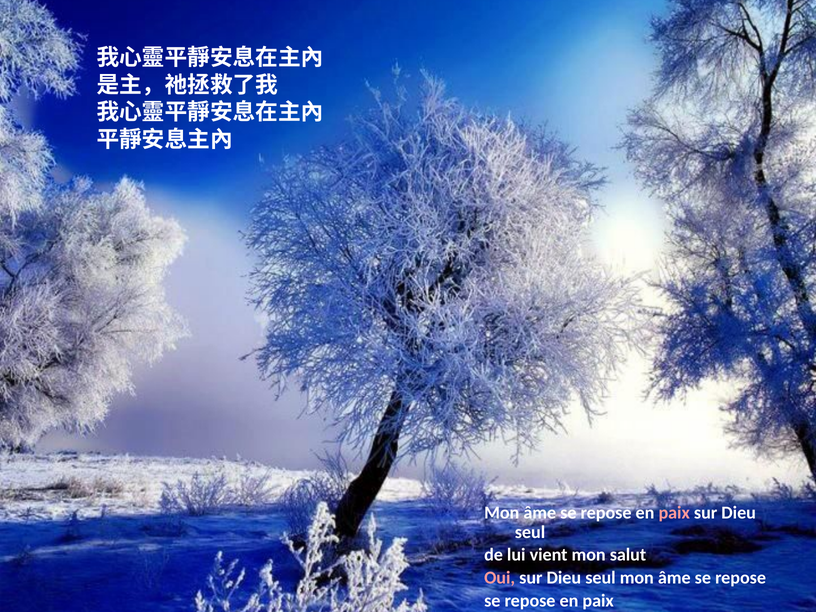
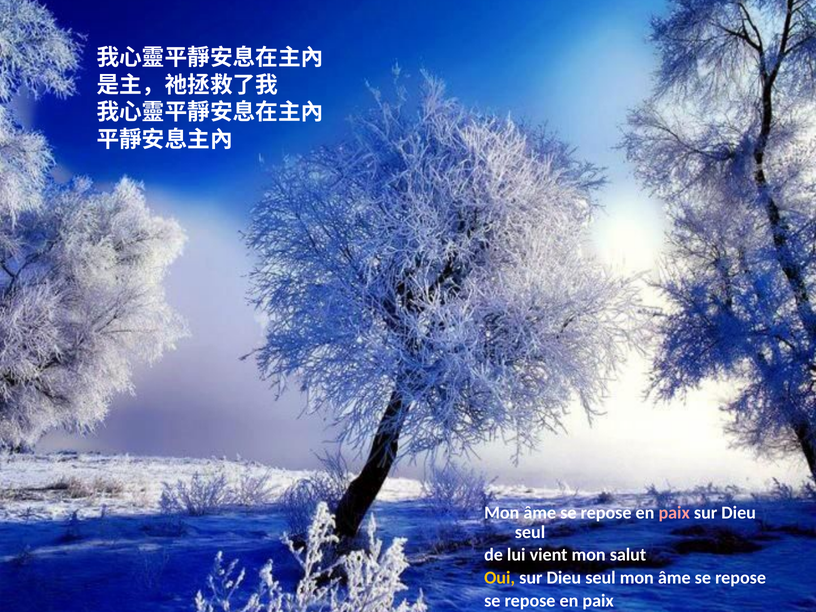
Oui colour: pink -> yellow (500, 578)
